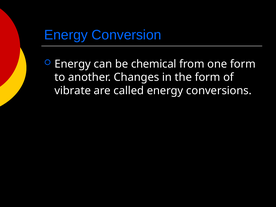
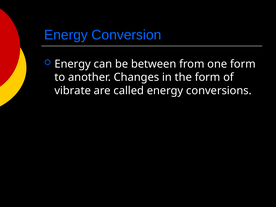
chemical: chemical -> between (154, 64)
